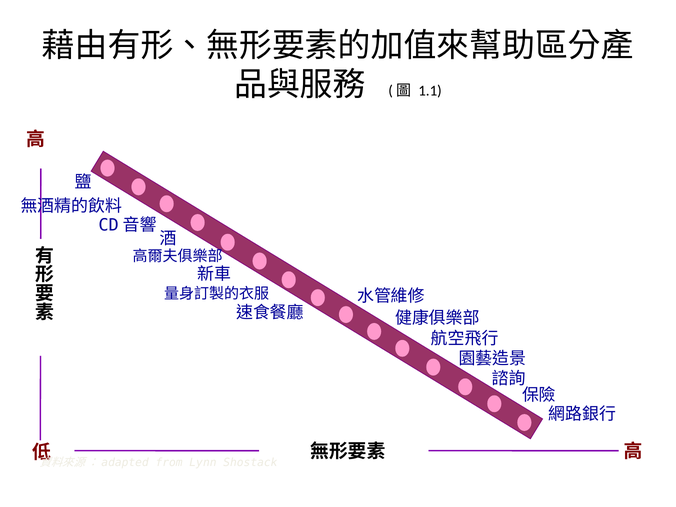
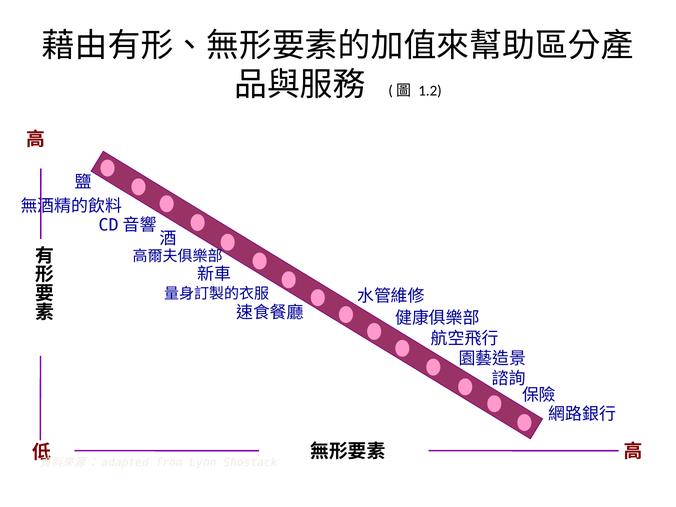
1.1: 1.1 -> 1.2 (430, 91)
